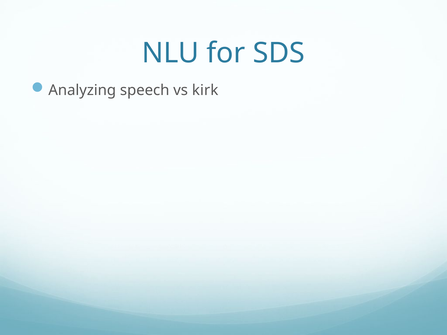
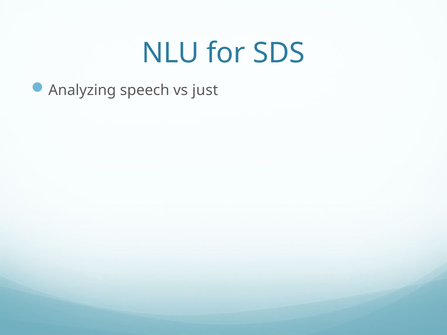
kirk: kirk -> just (205, 90)
